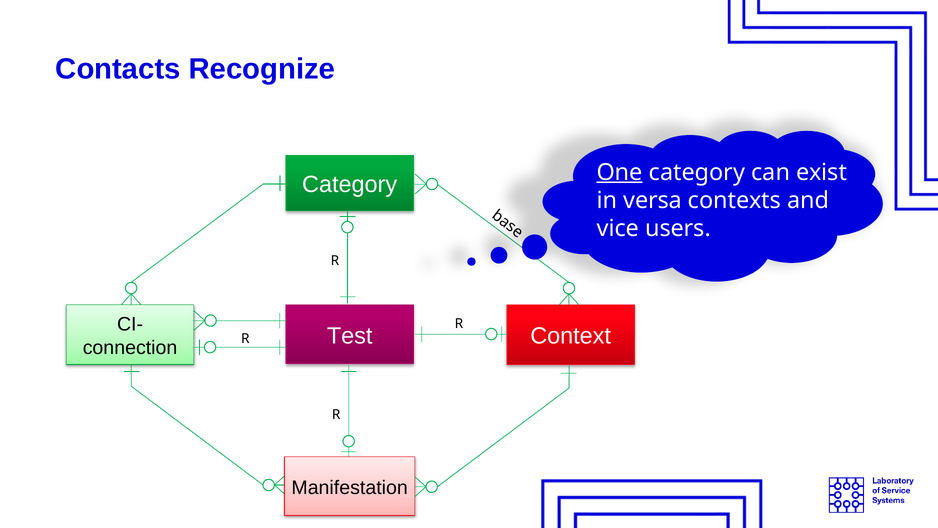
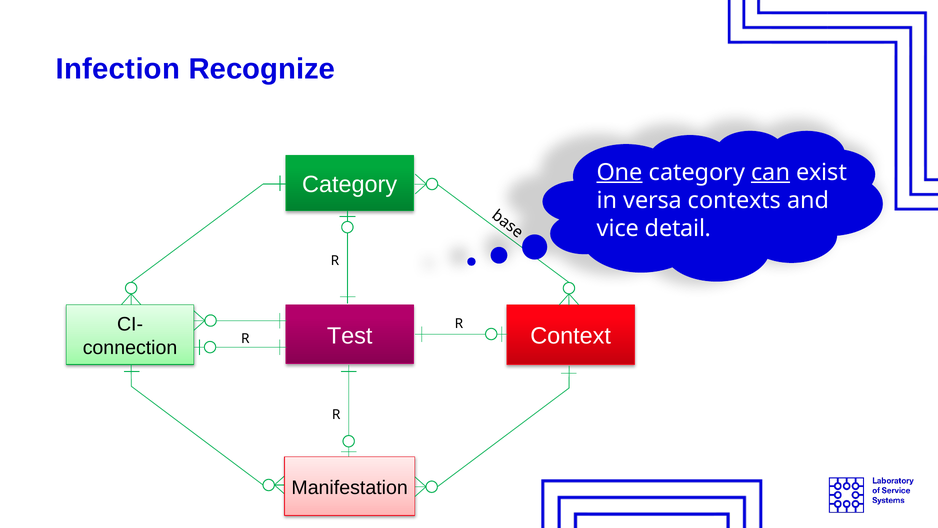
Contacts: Contacts -> Infection (118, 69)
can underline: none -> present (771, 172)
users: users -> detail (678, 229)
